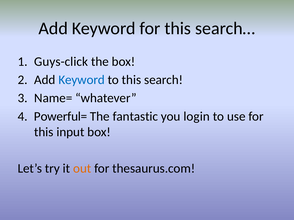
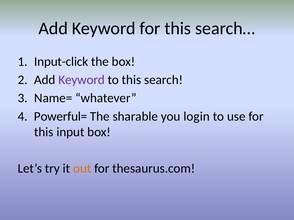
Guys-click: Guys-click -> Input-click (61, 62)
Keyword colour: blue -> purple (82, 80)
fantastic: fantastic -> sharable (135, 117)
